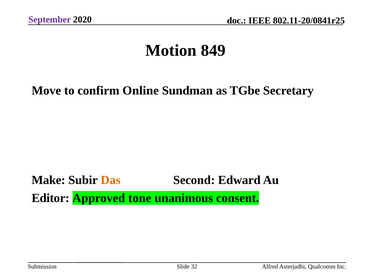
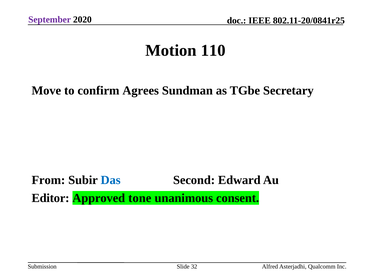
849: 849 -> 110 (213, 51)
Online: Online -> Agrees (141, 91)
Make: Make -> From (48, 180)
Das colour: orange -> blue (111, 180)
